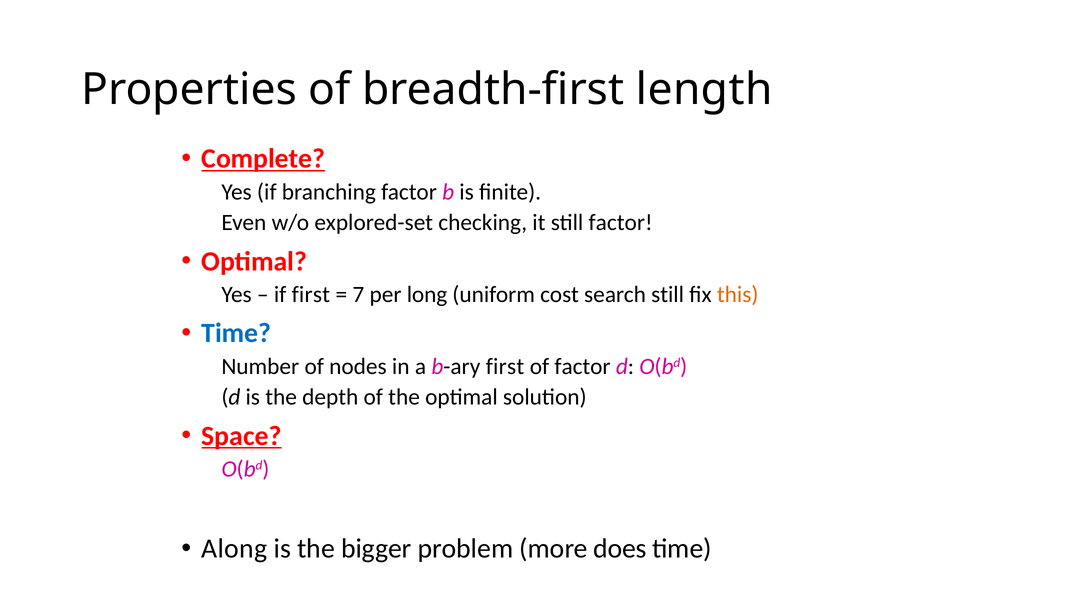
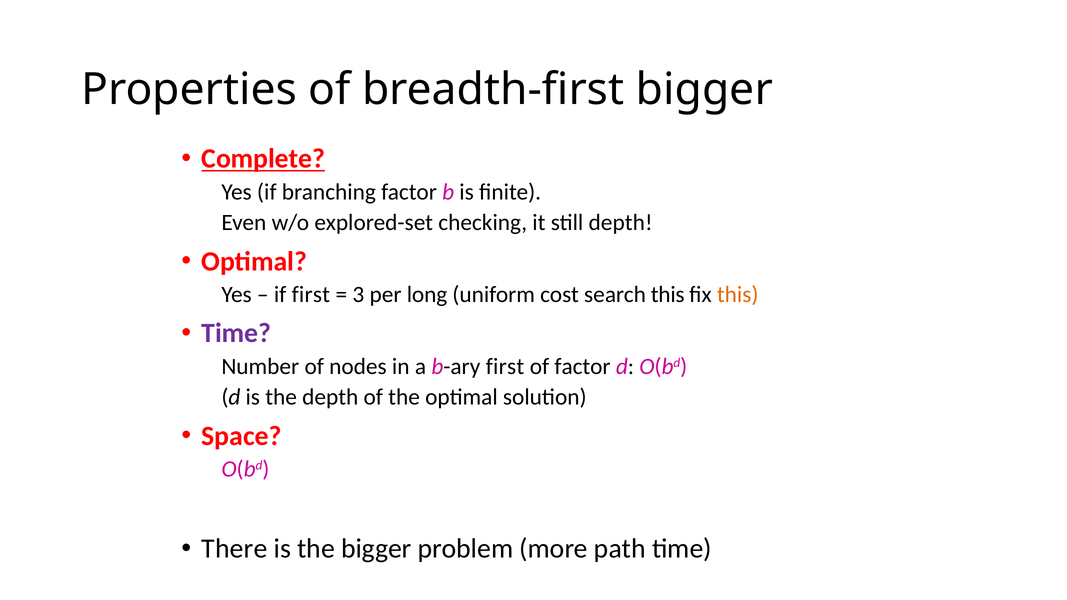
breadth-first length: length -> bigger (704, 90)
still factor: factor -> depth (621, 223)
7: 7 -> 3 (358, 295)
search still: still -> this (668, 295)
Time colour: blue -> purple (236, 333)
Space underline: present -> none (241, 436)
Along: Along -> There (234, 549)
does: does -> path (620, 549)
